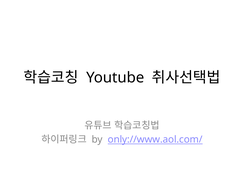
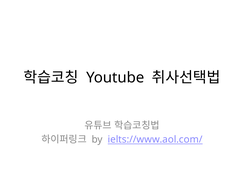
only://www.aol.com/: only://www.aol.com/ -> ielts://www.aol.com/ (155, 139)
